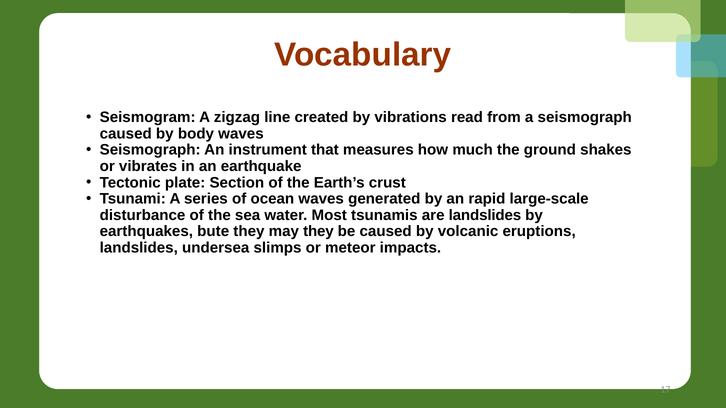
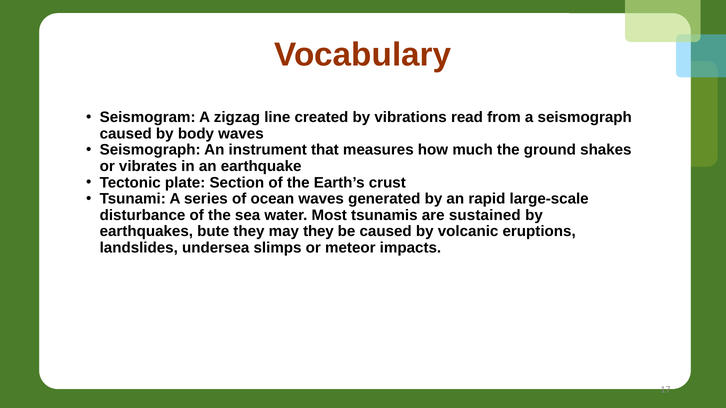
are landslides: landslides -> sustained (485, 215)
